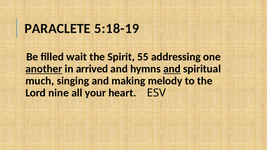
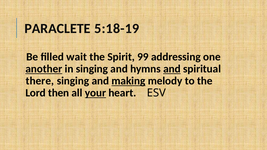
55: 55 -> 99 (143, 57)
in arrived: arrived -> singing (92, 69)
much: much -> there (40, 81)
making underline: none -> present (128, 81)
nine: nine -> then (59, 93)
your underline: none -> present (95, 93)
